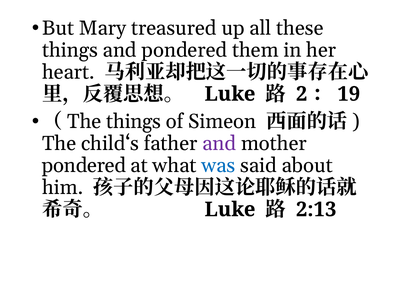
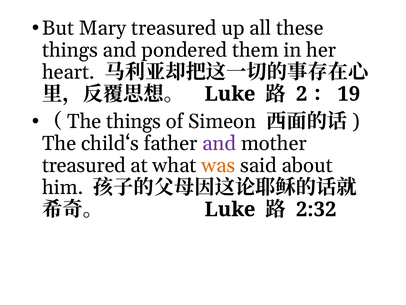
pondered: pondered -> treasured (84, 165)
was colour: blue -> orange (218, 165)
2:13: 2:13 -> 2:32 (316, 209)
